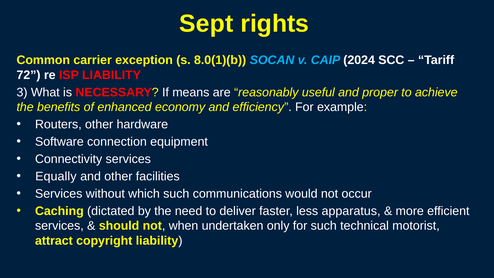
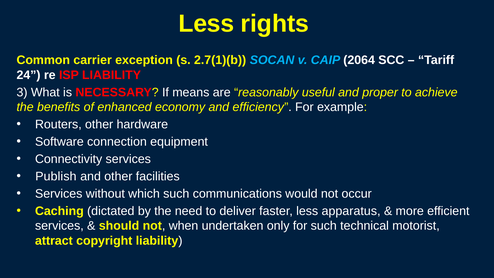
Sept: Sept -> Less (206, 24)
8.0(1)(b: 8.0(1)(b -> 2.7(1)(b (220, 60)
2024: 2024 -> 2064 (359, 60)
72: 72 -> 24 (29, 75)
Equally: Equally -> Publish (56, 176)
